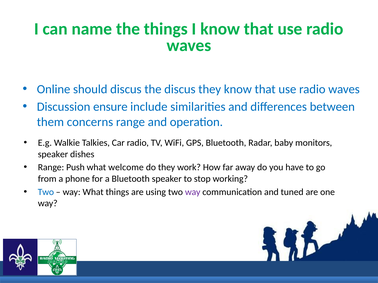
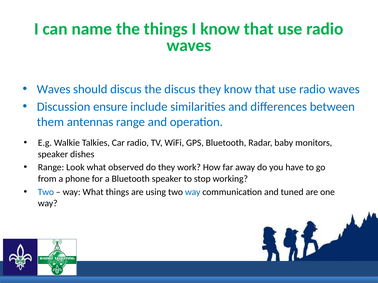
Online: Online -> Waves (54, 89)
concerns: concerns -> antennas (90, 122)
Push: Push -> Look (75, 168)
welcome: welcome -> observed (126, 168)
way colour: purple -> blue (193, 192)
